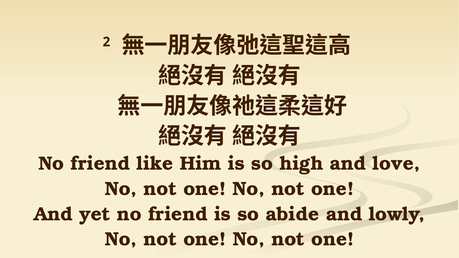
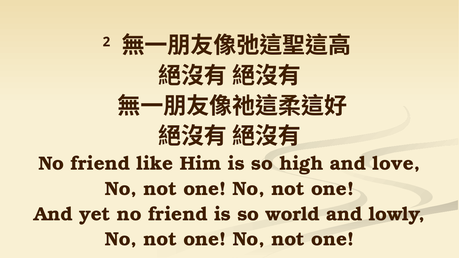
abide: abide -> world (293, 214)
